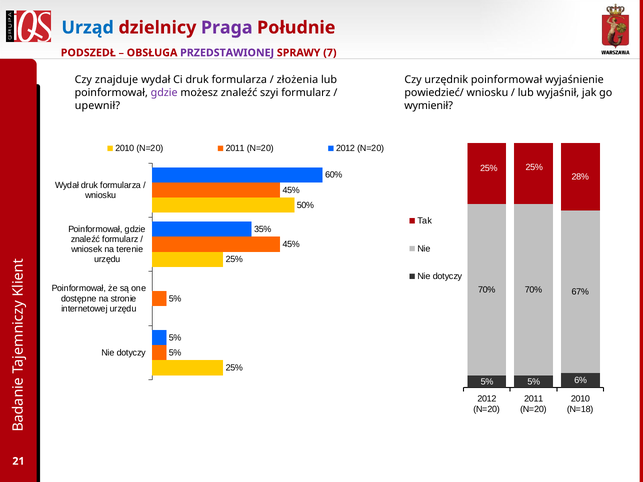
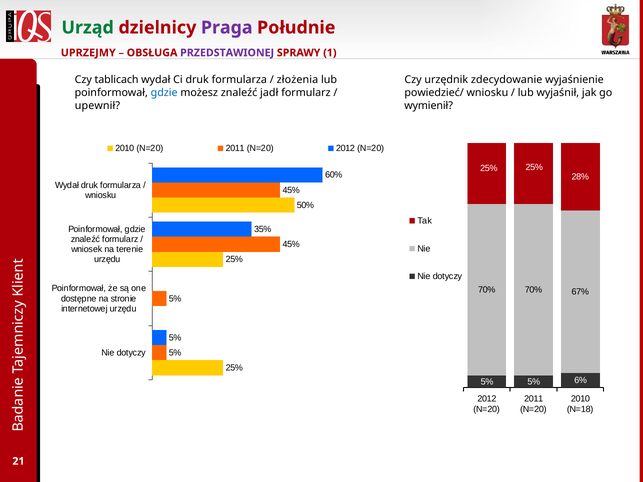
Urząd colour: blue -> green (88, 28)
PODSZEDŁ: PODSZEDŁ -> UPRZEJMY (88, 53)
7: 7 -> 1 (330, 53)
znajduje: znajduje -> tablicach (117, 80)
urzędnik poinformował: poinformował -> zdecydowanie (507, 80)
gdzie colour: purple -> blue (164, 93)
szyi: szyi -> jadł (269, 93)
